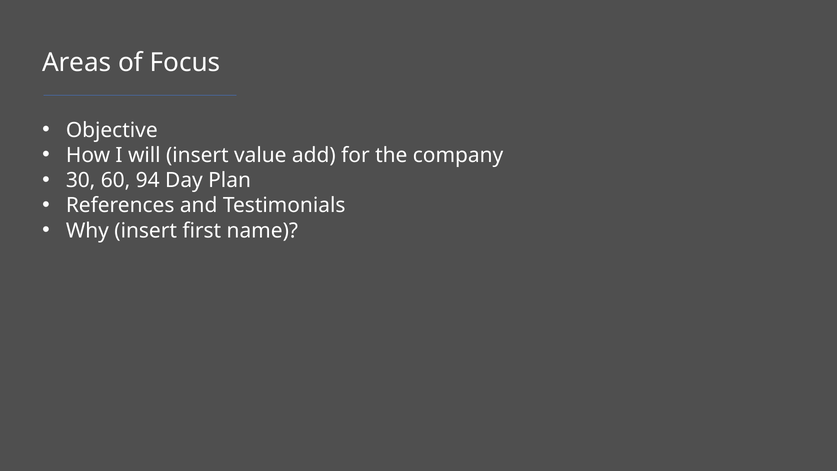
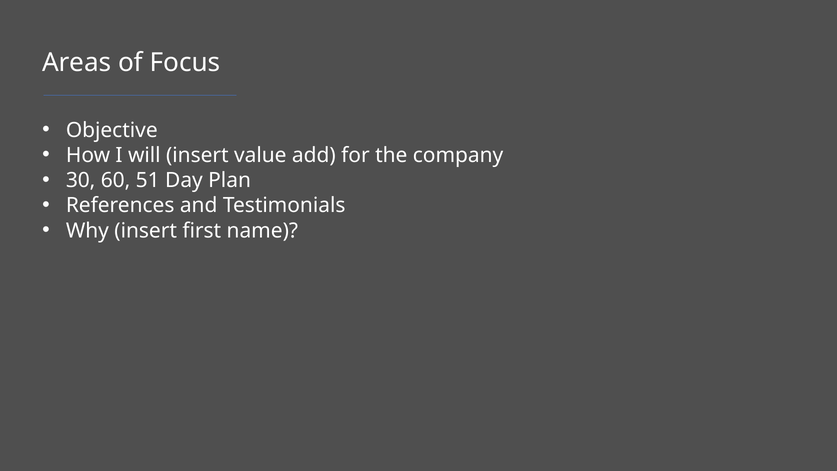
94: 94 -> 51 (148, 180)
